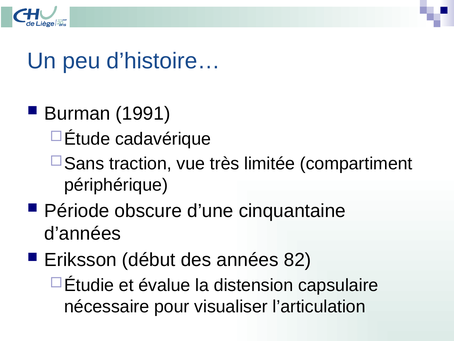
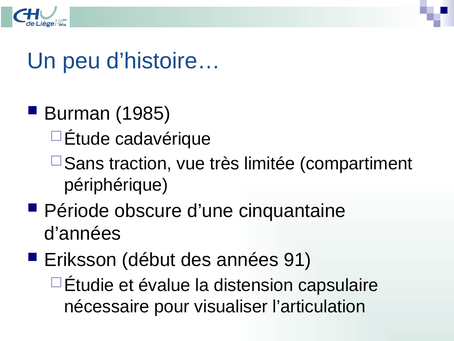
1991: 1991 -> 1985 (143, 113)
82: 82 -> 91 (298, 260)
